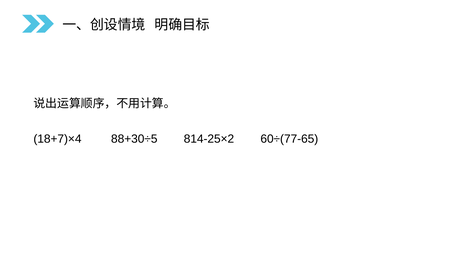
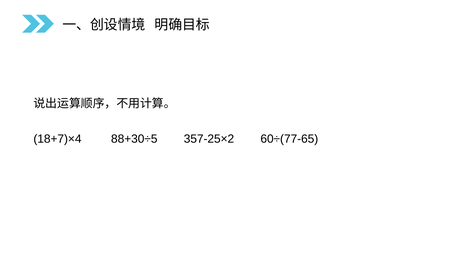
814-25×2: 814-25×2 -> 357-25×2 (209, 139)
